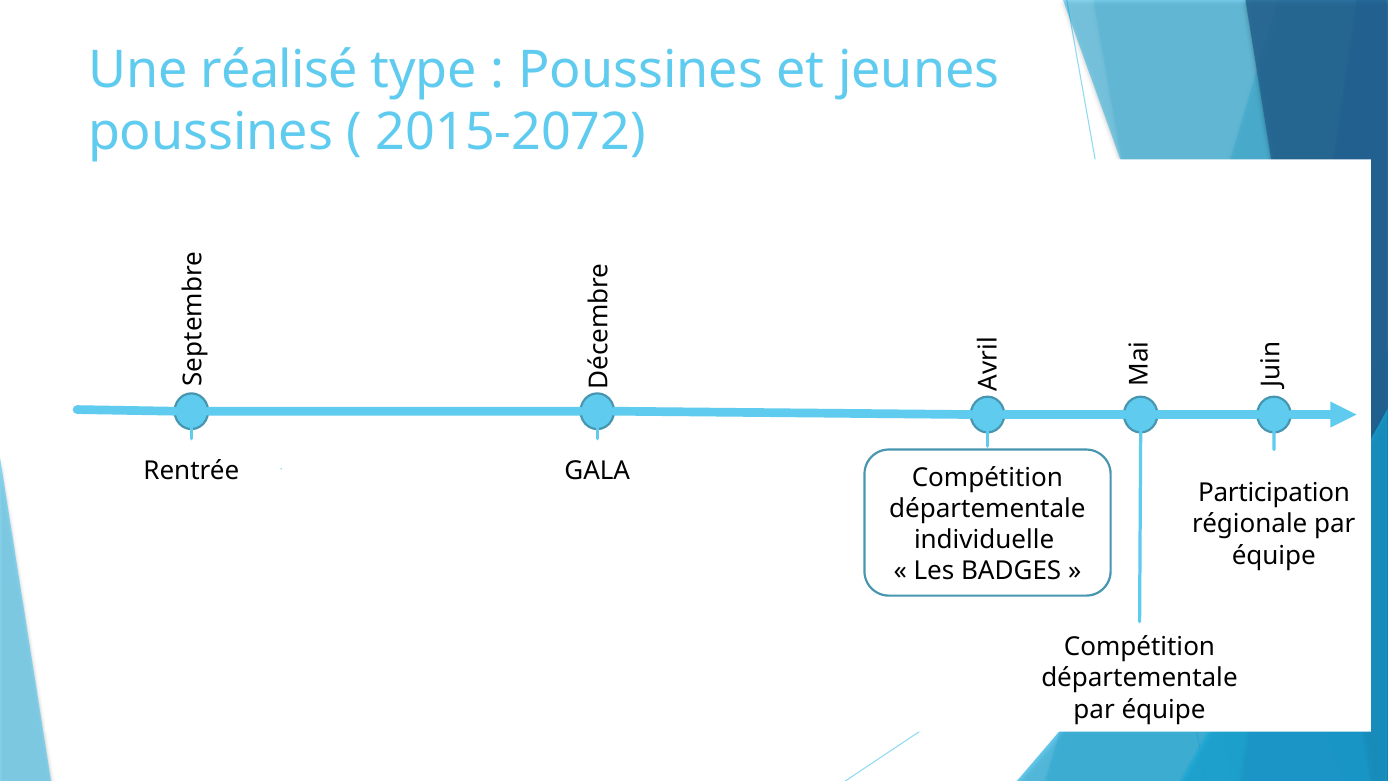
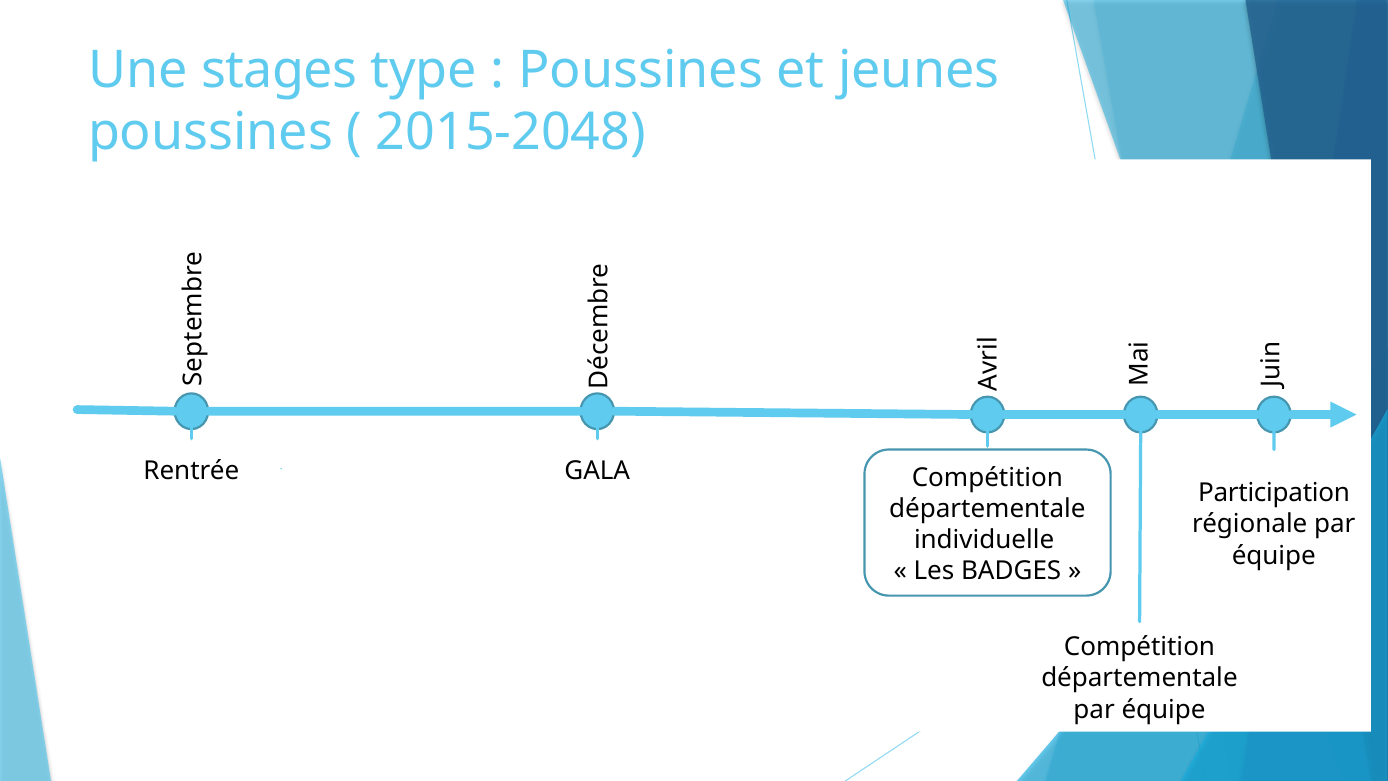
réalisé: réalisé -> stages (279, 70)
2015-2072: 2015-2072 -> 2015-2048 (511, 133)
